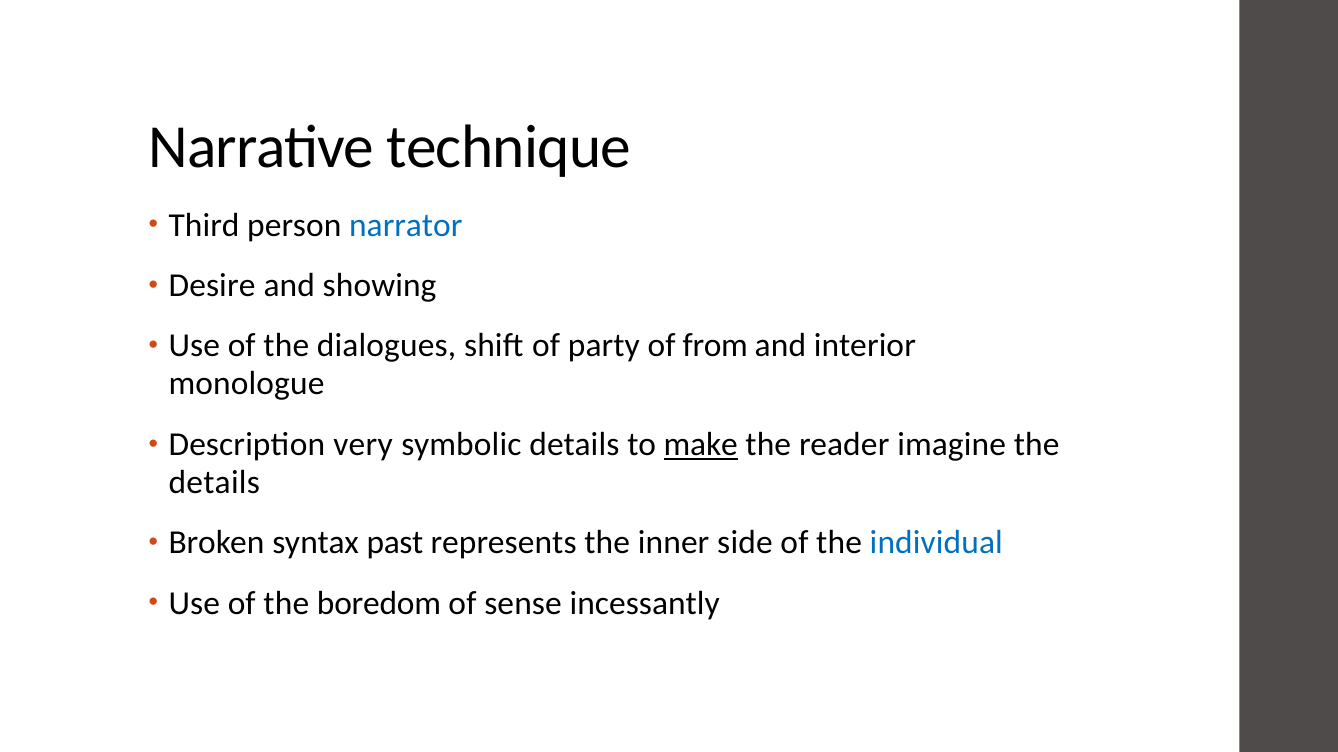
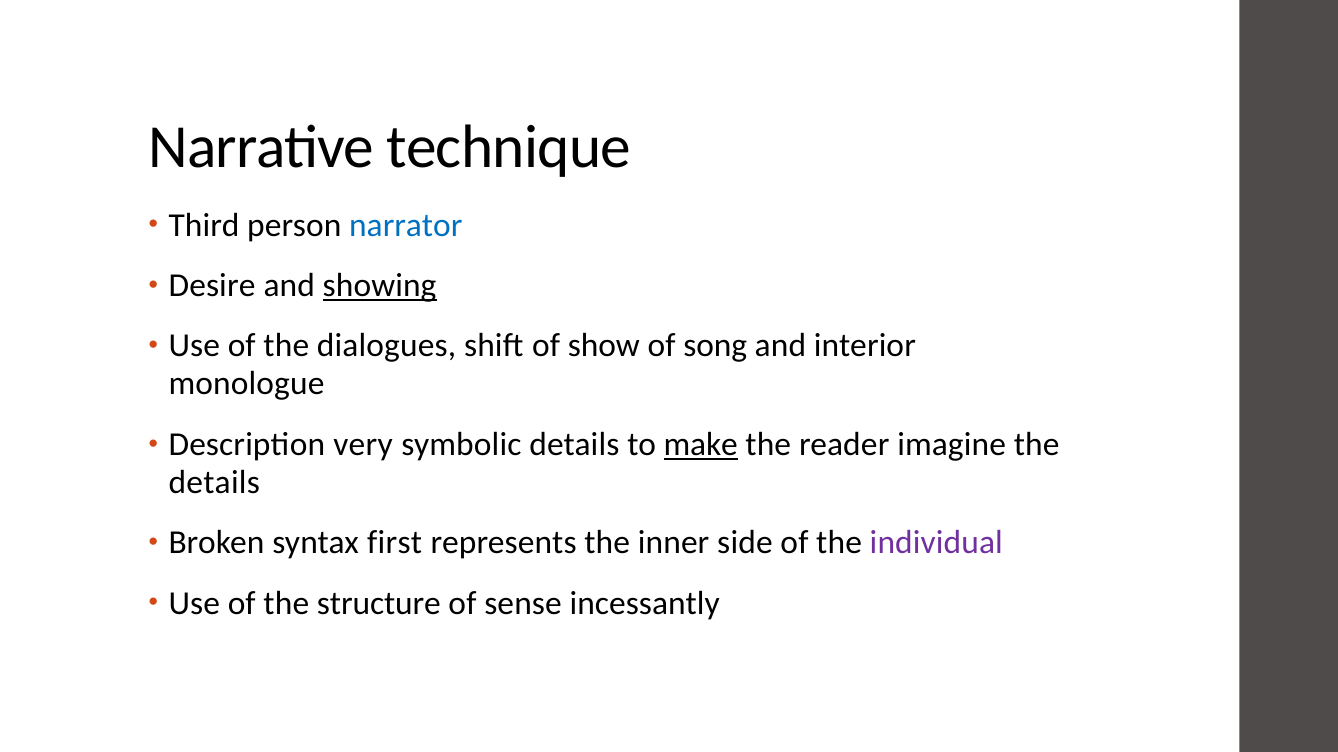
showing underline: none -> present (380, 286)
party: party -> show (604, 346)
from: from -> song (715, 346)
past: past -> first (395, 543)
individual colour: blue -> purple (936, 543)
boredom: boredom -> structure (379, 604)
